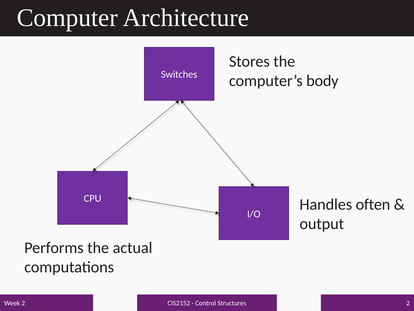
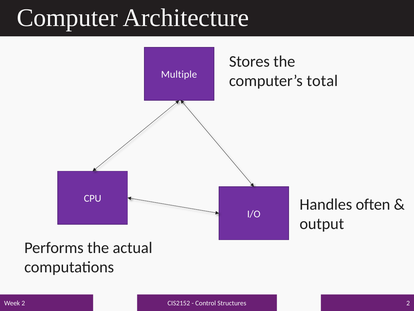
Switches: Switches -> Multiple (179, 74)
body: body -> total (322, 81)
